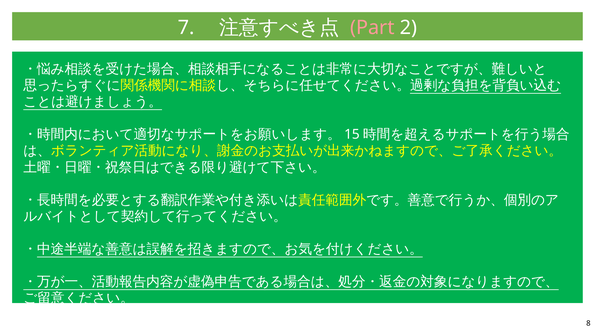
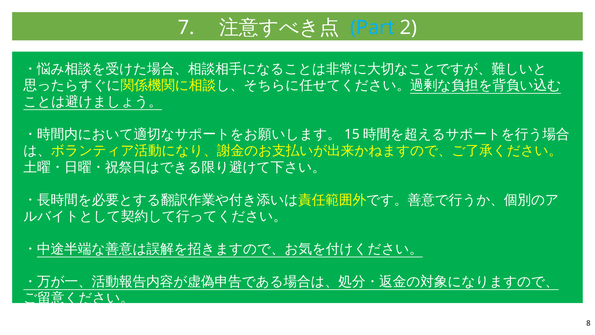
Part colour: pink -> light blue (372, 28)
